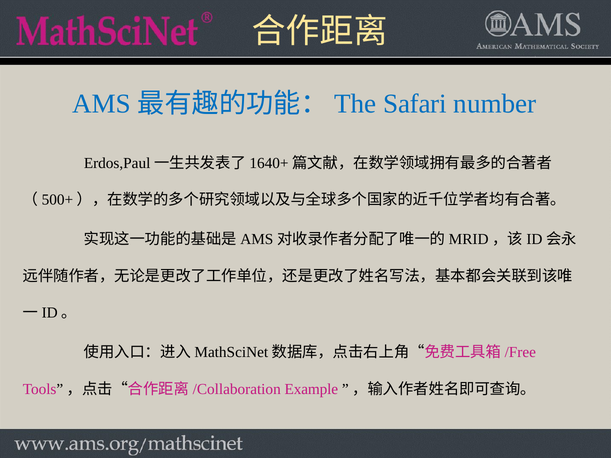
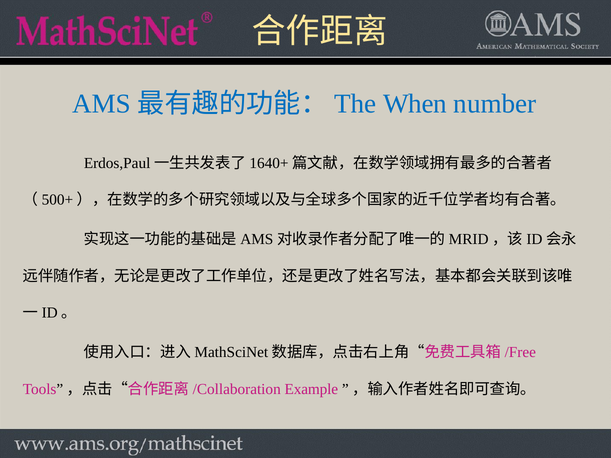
Safari: Safari -> When (415, 104)
